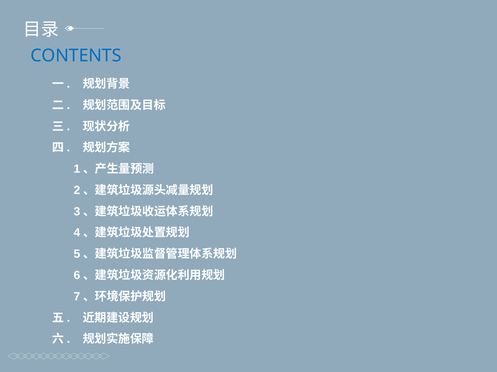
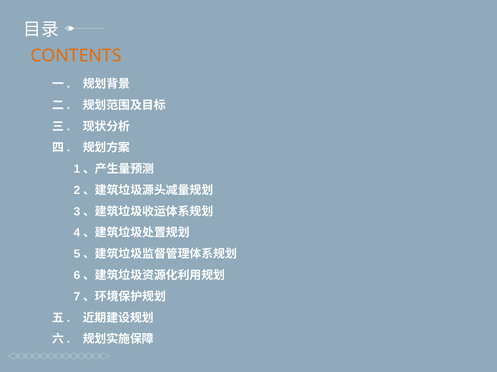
CONTENTS colour: blue -> orange (76, 56)
